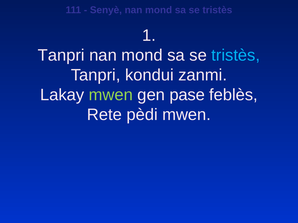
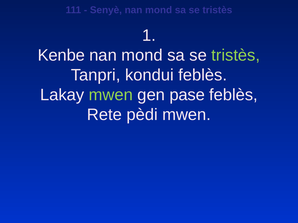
Tanpri: Tanpri -> Kenbe (61, 55)
tristès colour: light blue -> light green (236, 55)
kondui zanmi: zanmi -> feblès (203, 75)
